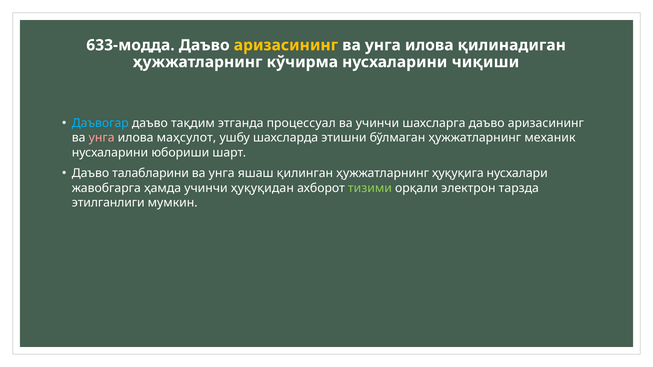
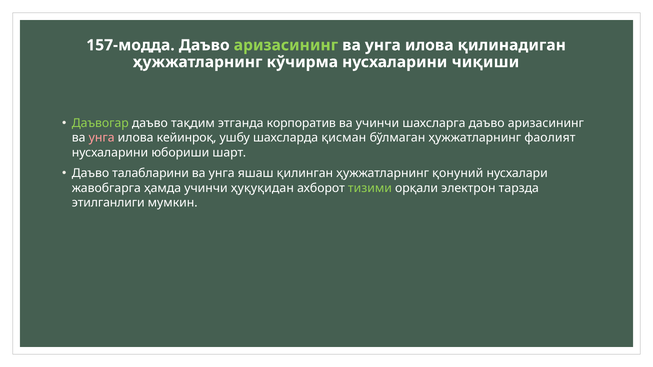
633-модда: 633-модда -> 157-модда (130, 45)
аризасининг colour: yellow -> light green (286, 45)
Даъвогар colour: light blue -> light green (100, 123)
процессуал: процессуал -> корпоратив (301, 123)
маҳсулот: маҳсулот -> кейинроқ (187, 138)
этишни: этишни -> қисман (344, 138)
механик: механик -> фаолият (550, 138)
ҳуқуқига: ҳуқуқига -> қонуний (458, 174)
